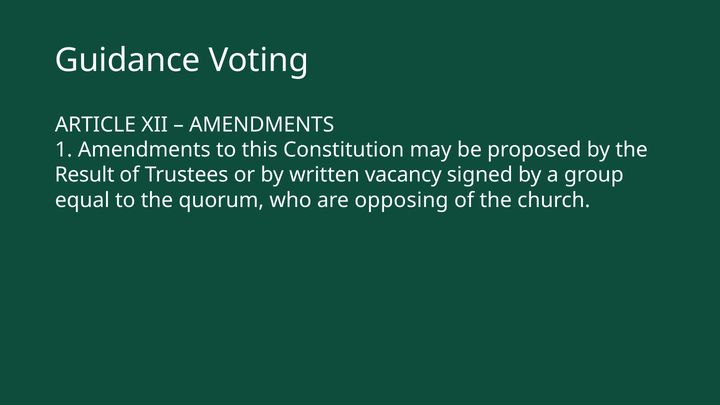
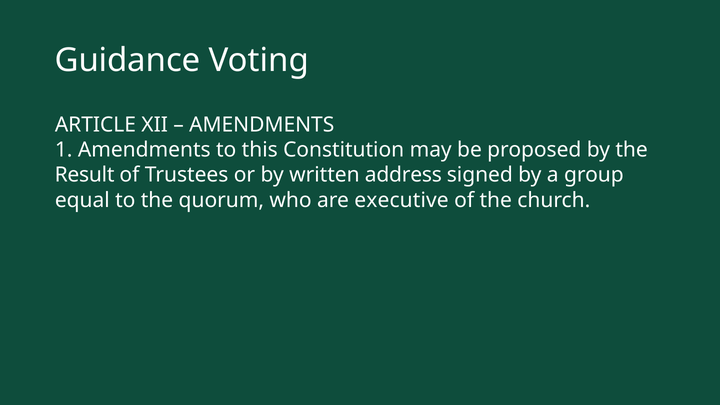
vacancy: vacancy -> address (403, 175)
opposing: opposing -> executive (402, 200)
